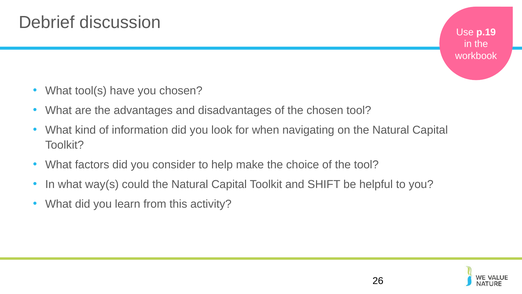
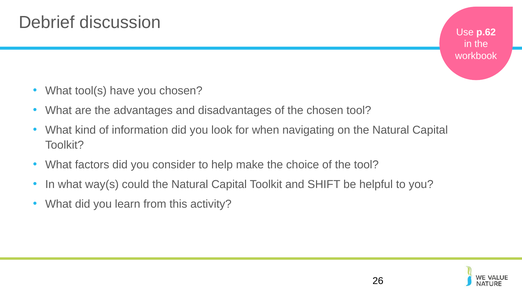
p.19: p.19 -> p.62 (486, 32)
